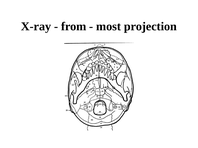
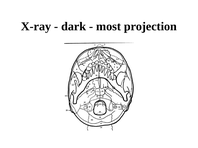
from: from -> dark (74, 26)
